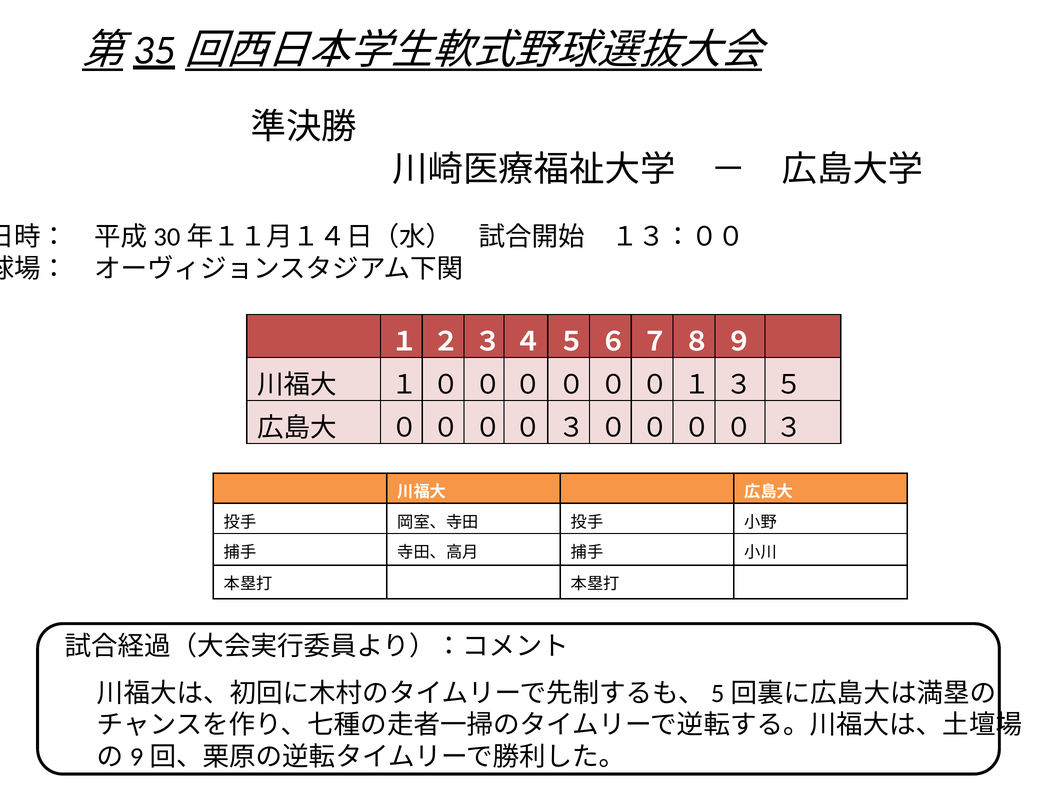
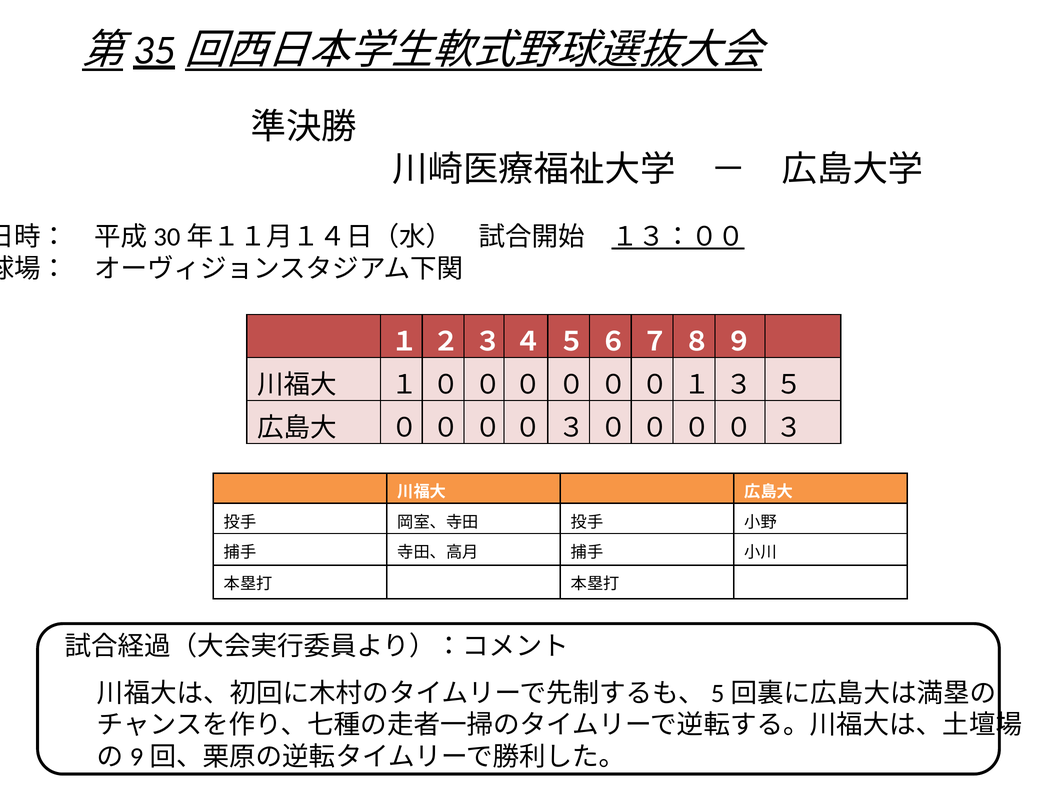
１３：００ underline: none -> present (678, 237)
